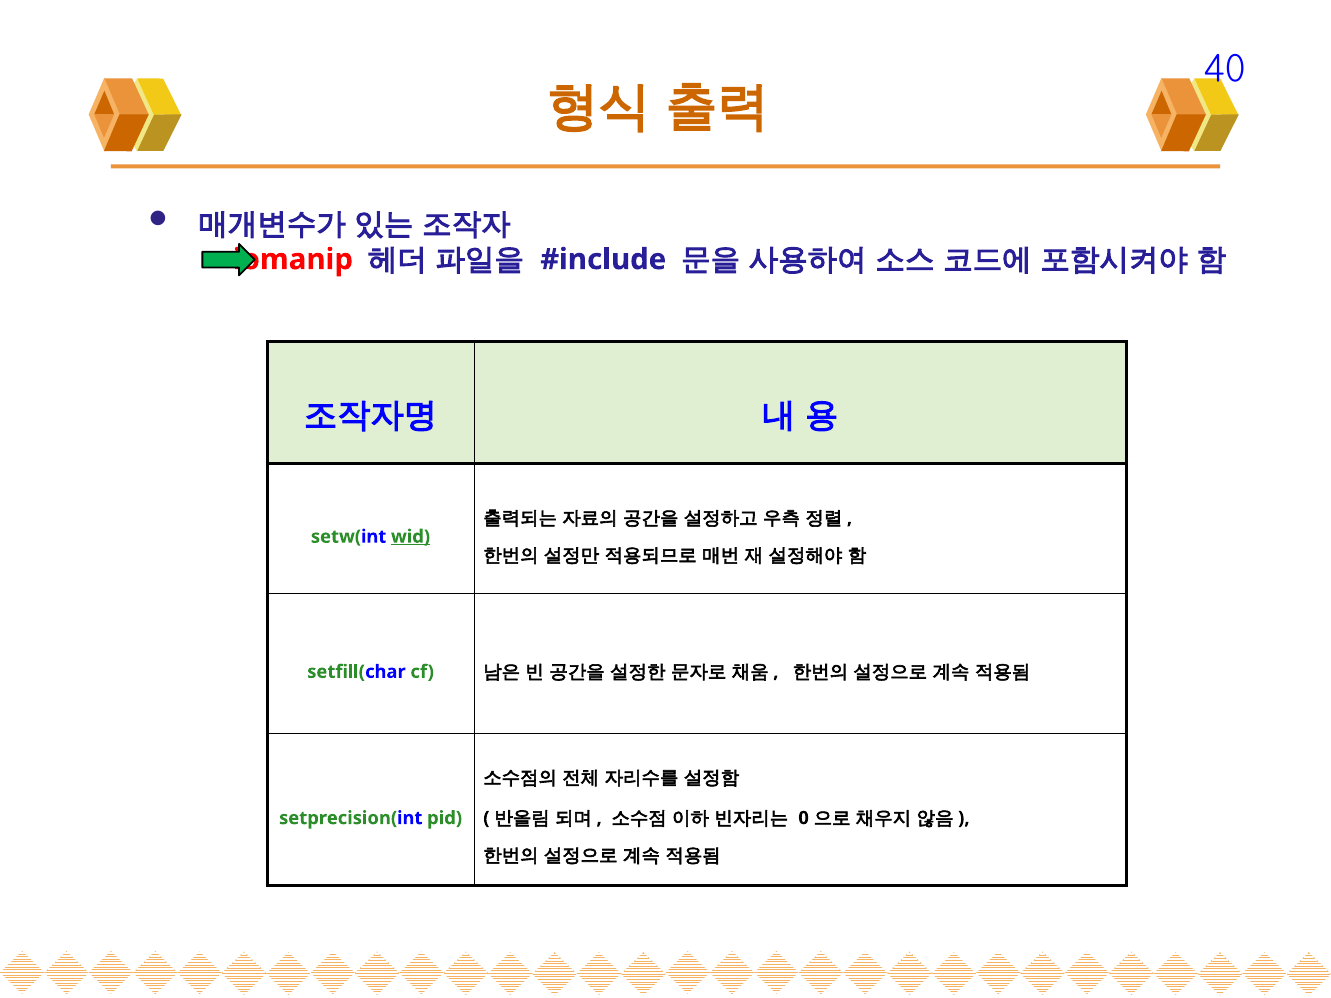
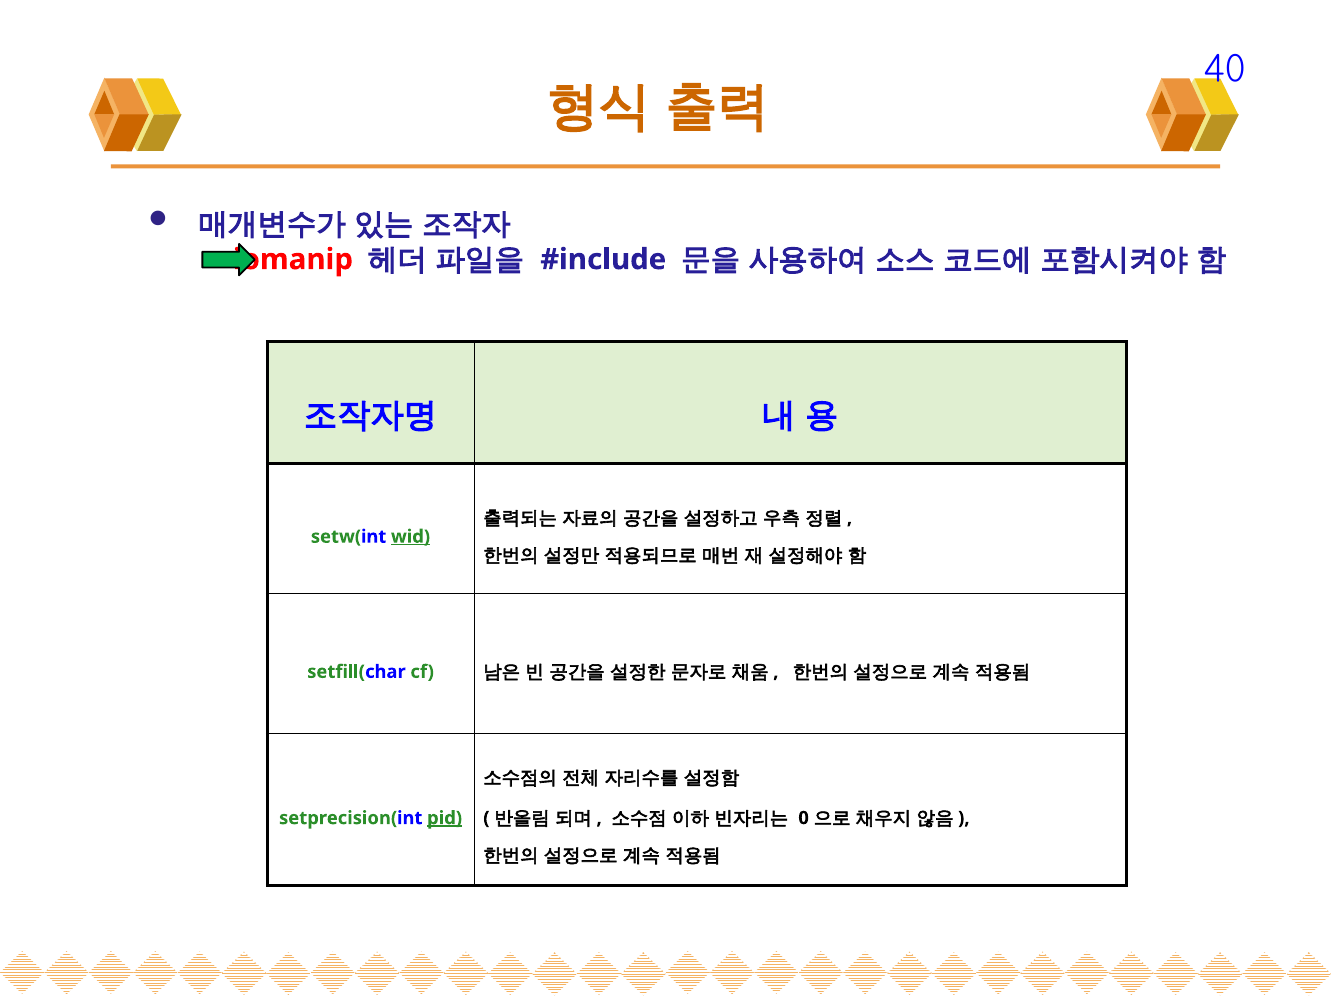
pid underline: none -> present (445, 818)
